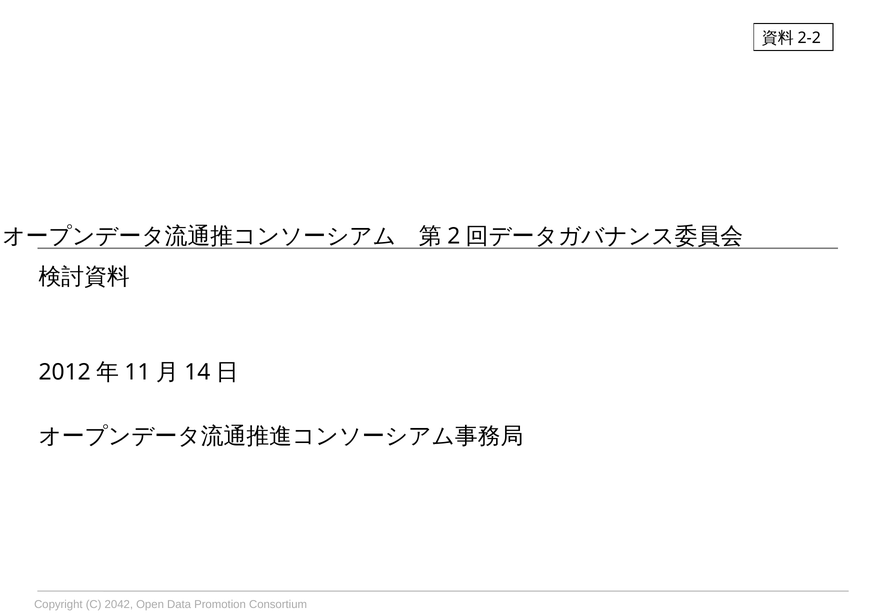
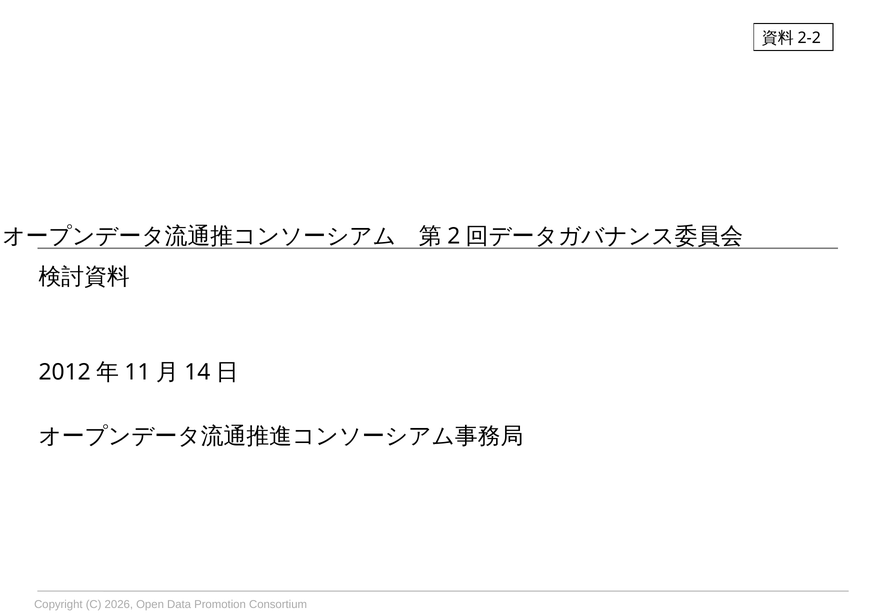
2042: 2042 -> 2026 (119, 604)
